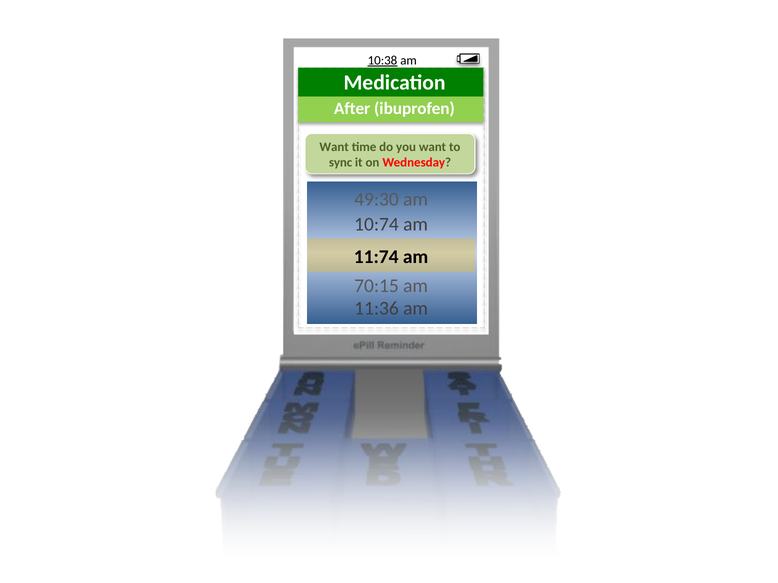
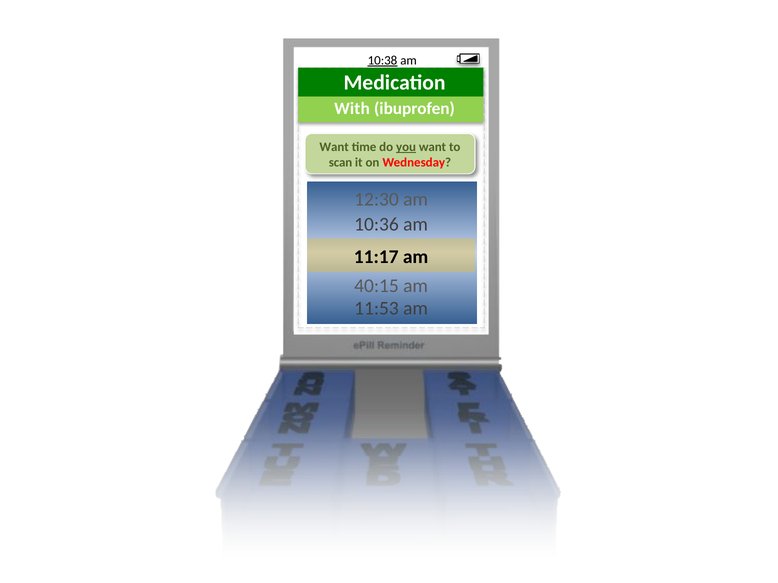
After: After -> With (352, 109)
you underline: none -> present (406, 147)
sync: sync -> scan (341, 163)
49:30: 49:30 -> 12:30 (376, 200)
10:74: 10:74 -> 10:36 (376, 224)
11:74: 11:74 -> 11:17 (376, 257)
70:15: 70:15 -> 40:15 (376, 286)
11:36: 11:36 -> 11:53 (376, 309)
